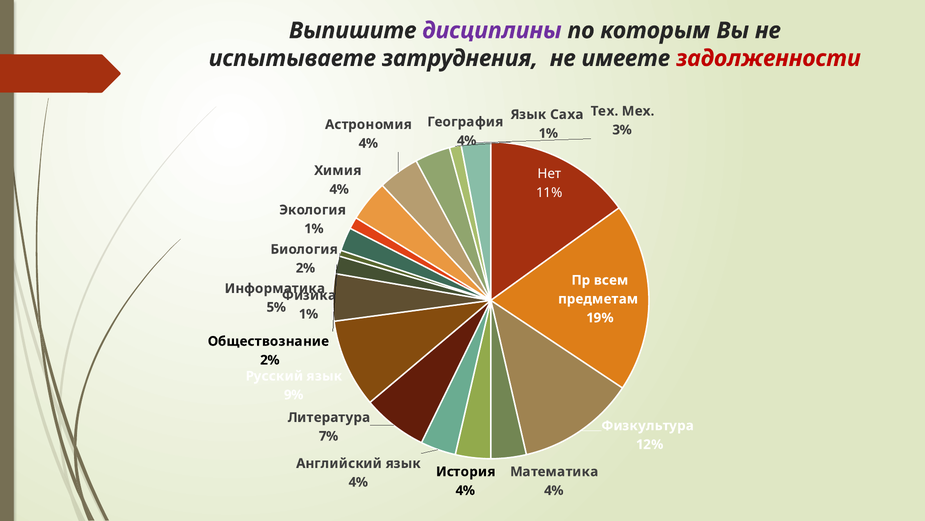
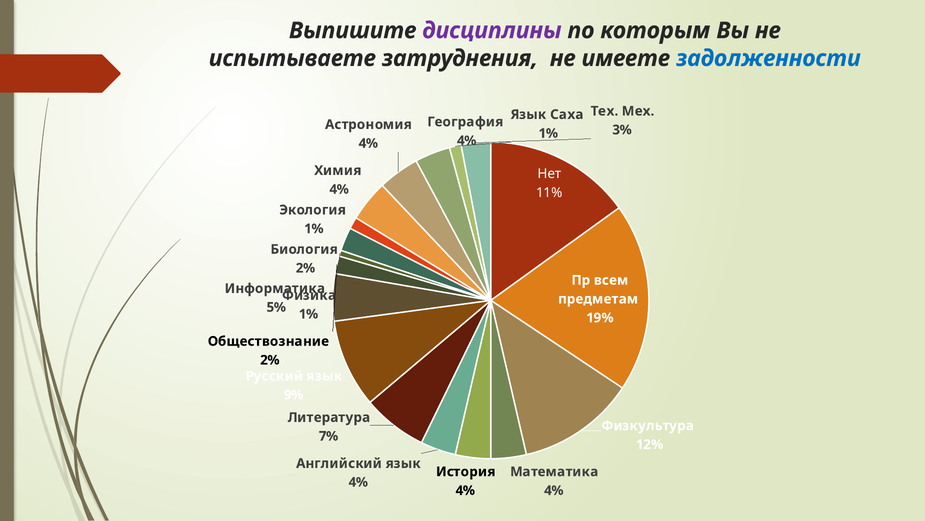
задолженности colour: red -> blue (768, 58)
